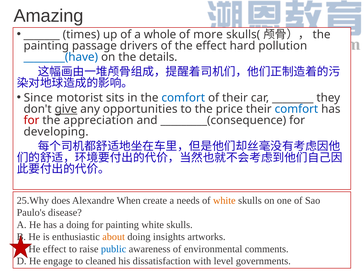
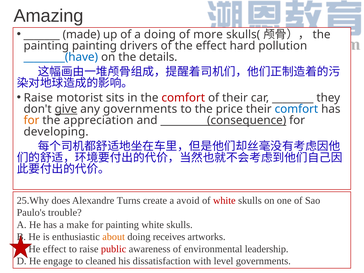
times: times -> made (81, 35)
a whole: whole -> doing (160, 35)
painting passage: passage -> painting (94, 46)
Since: Since -> Raise (38, 98)
comfort colour: blue -> red (183, 98)
any opportunities: opportunities -> governments (140, 109)
for colour: red -> orange (31, 120)
_________(consequence underline: none -> present (223, 120)
When: When -> Turns (129, 200)
needs: needs -> avoid (188, 200)
white colour: orange -> red (224, 200)
disease: disease -> trouble (65, 213)
a doing: doing -> make (78, 225)
insights: insights -> receives (169, 237)
public colour: blue -> red (114, 249)
comments: comments -> leadership (267, 249)
